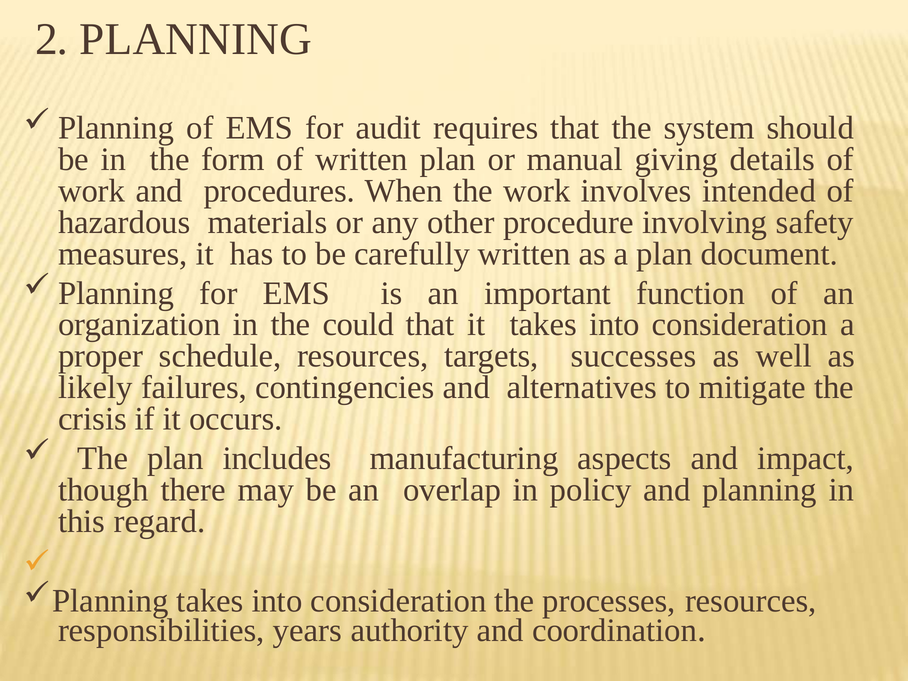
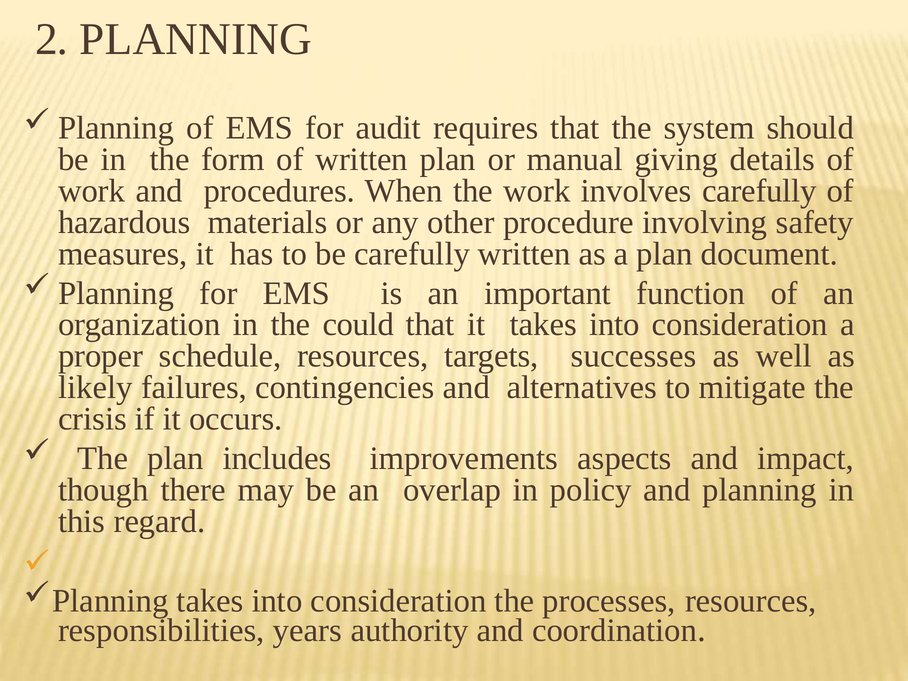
involves intended: intended -> carefully (759, 191)
manufacturing: manufacturing -> improvements (464, 458)
